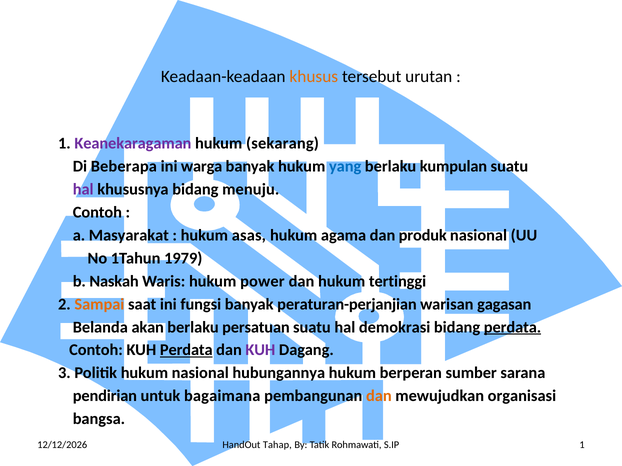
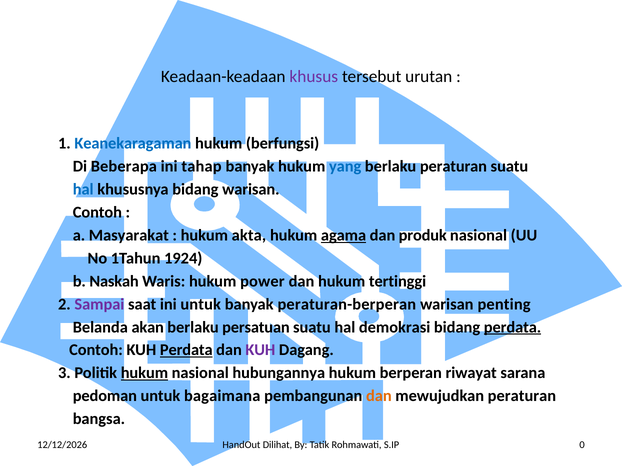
khusus colour: orange -> purple (314, 77)
Keanekaragaman colour: purple -> blue (133, 144)
sekarang: sekarang -> berfungsi (283, 144)
warga: warga -> tahap (202, 167)
berlaku kumpulan: kumpulan -> peraturan (453, 167)
hal colour: purple -> blue (83, 190)
bidang menuju: menuju -> warisan (251, 190)
asas: asas -> akta (249, 236)
agama underline: none -> present (344, 236)
1979: 1979 -> 1924 (183, 259)
Sampai colour: orange -> purple (99, 304)
ini fungsi: fungsi -> untuk (201, 304)
peraturan-perjanjian: peraturan-perjanjian -> peraturan-berperan (347, 304)
gagasan: gagasan -> penting (504, 304)
hukum underline: none -> present (144, 373)
sumber: sumber -> riwayat (471, 373)
pendirian: pendirian -> pedoman (105, 396)
mewujudkan organisasi: organisasi -> peraturan (522, 396)
Tahap: Tahap -> Dilihat (277, 445)
S.IP 1: 1 -> 0 (582, 445)
